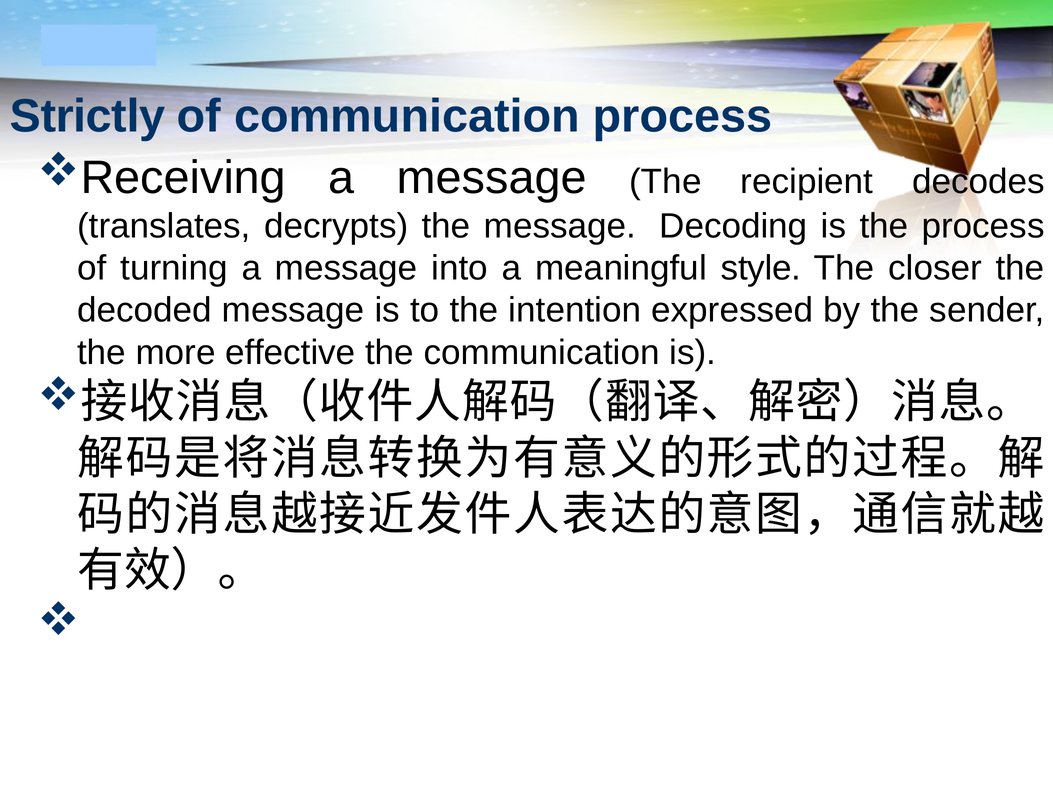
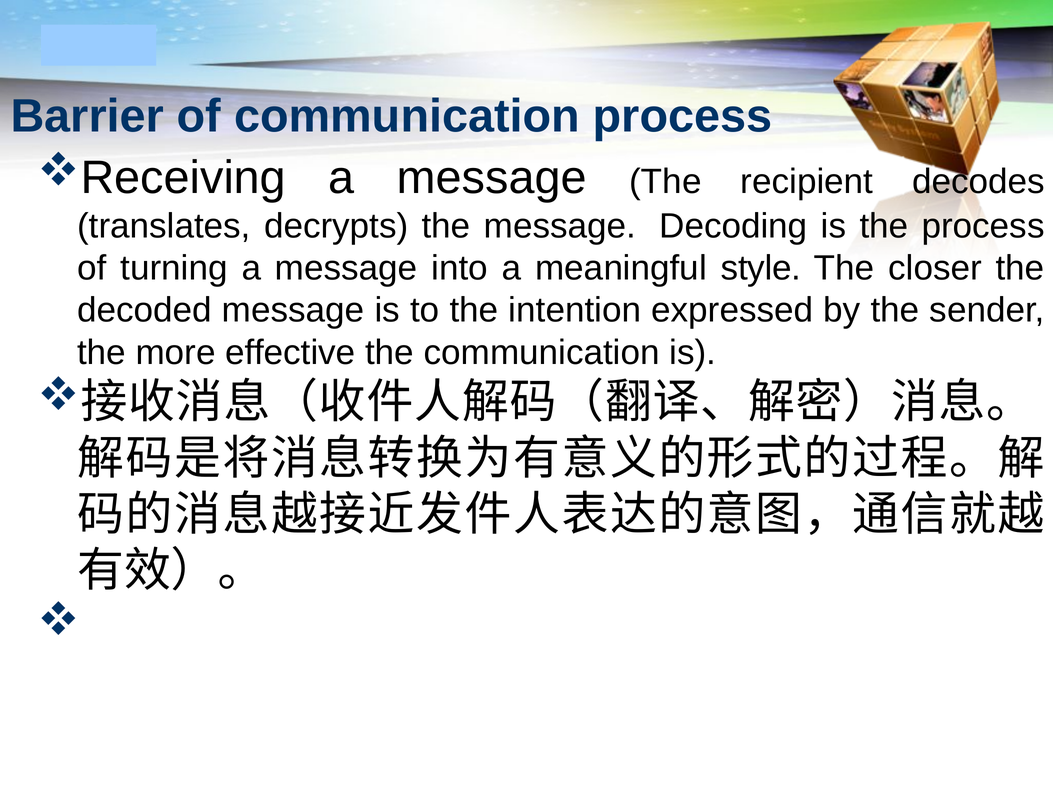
Strictly: Strictly -> Barrier (87, 116)
